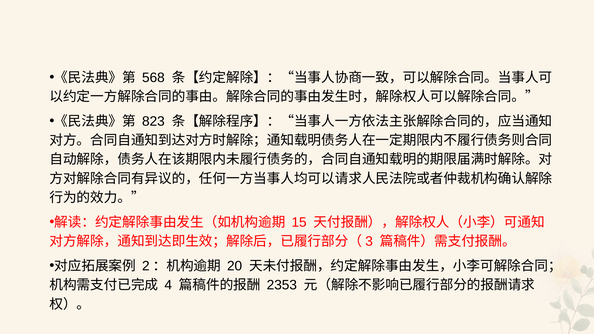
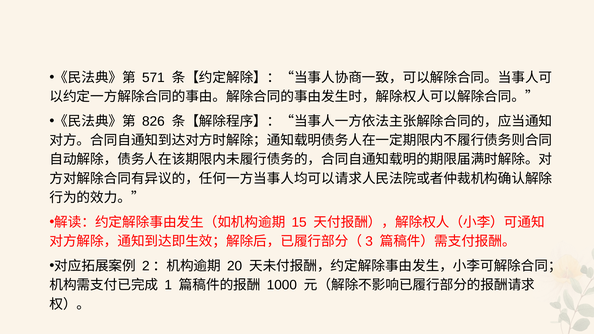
568: 568 -> 571 (153, 78)
823: 823 -> 826 (153, 121)
4: 4 -> 1 (168, 285)
2353: 2353 -> 1000 (282, 285)
